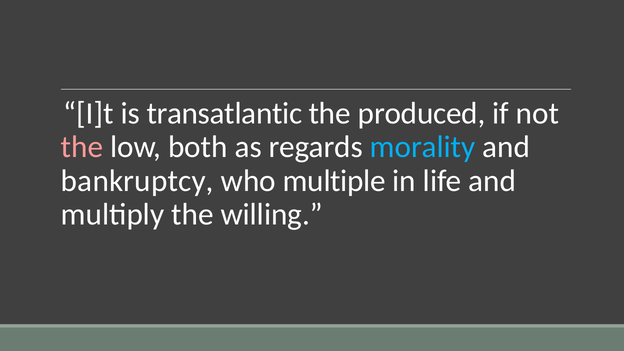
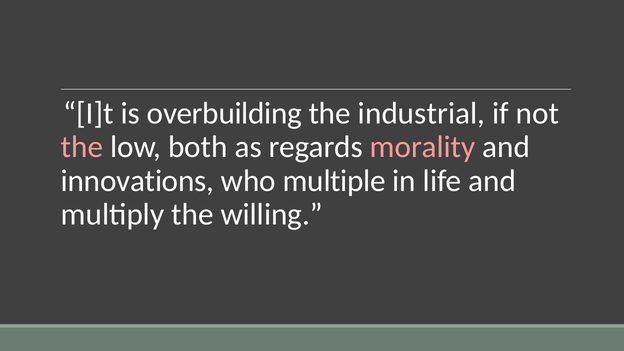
transatlantic: transatlantic -> overbuilding (224, 113)
produced: produced -> industrial (422, 113)
morality colour: light blue -> pink (423, 147)
bankruptcy: bankruptcy -> innovations (137, 181)
